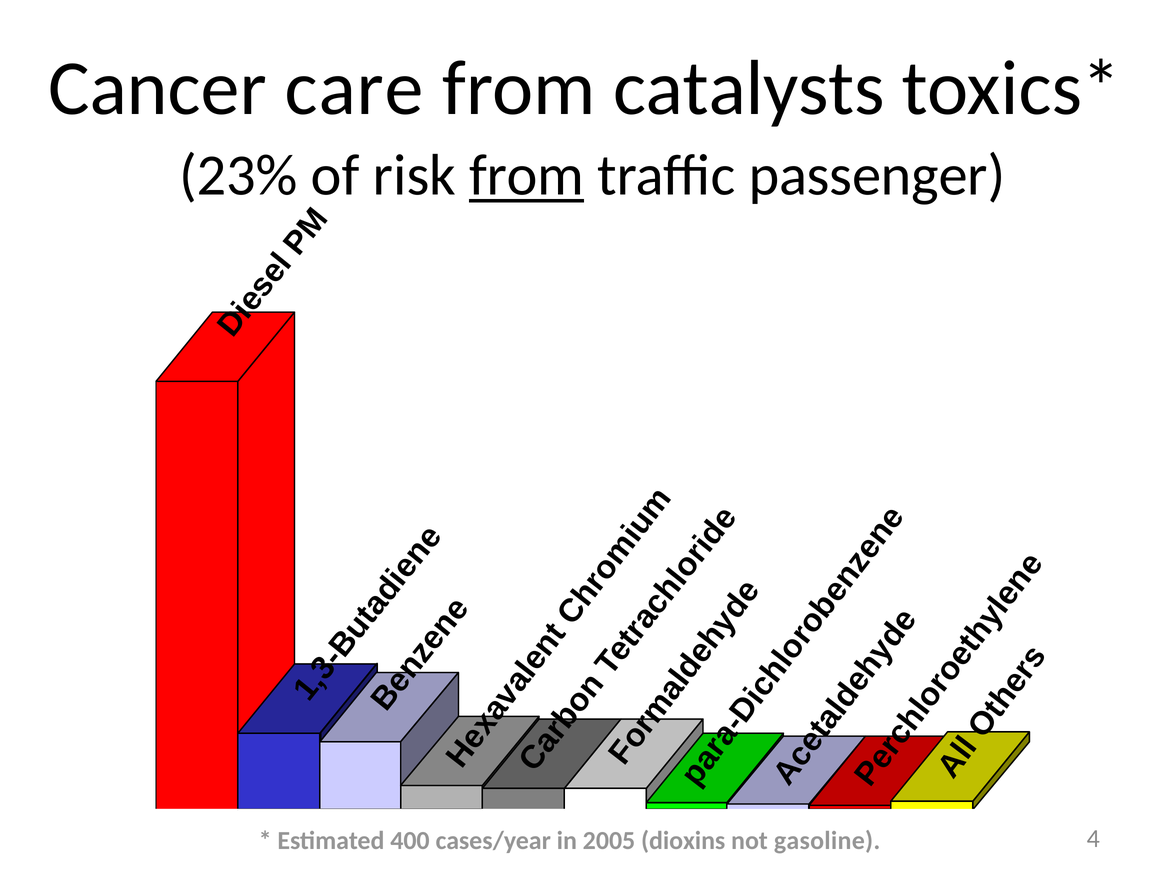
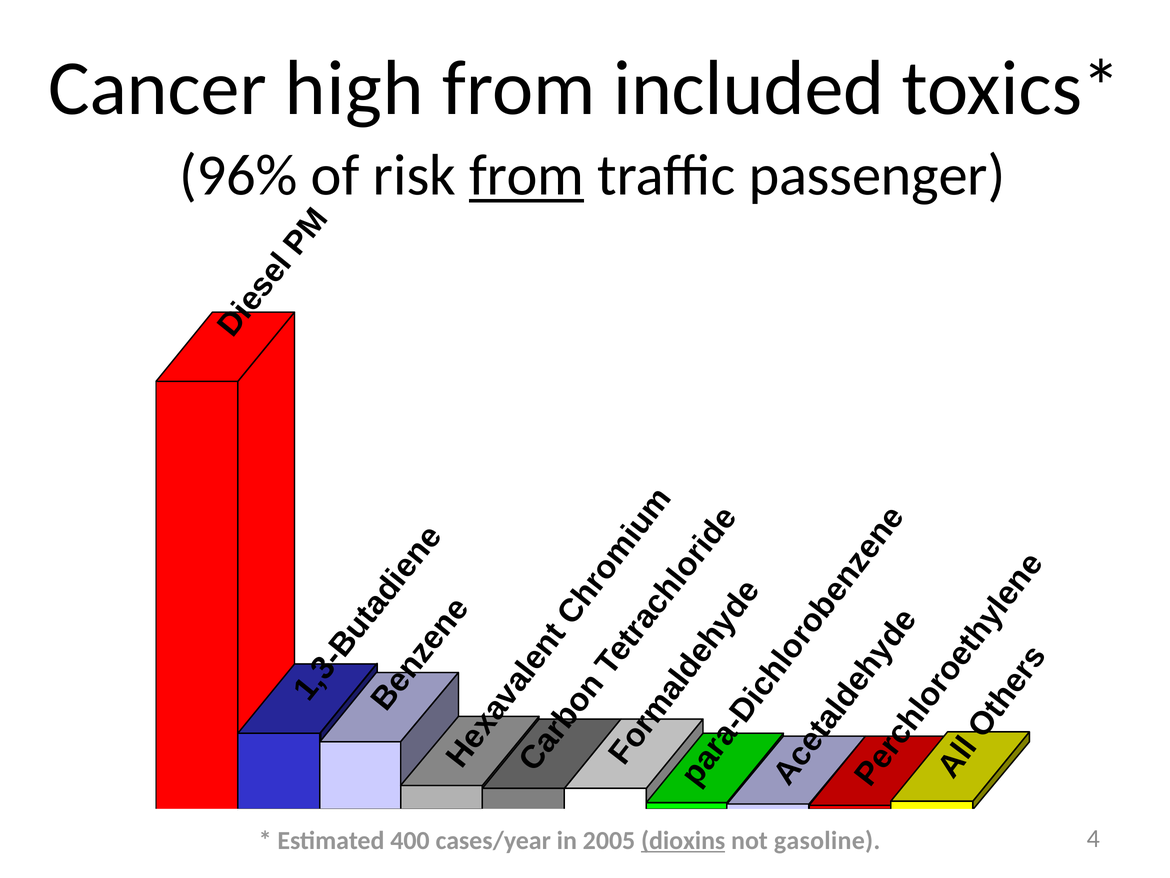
care: care -> high (354, 88)
catalysts: catalysts -> included (749, 88)
23%: 23% -> 96% (238, 175)
dioxins underline: none -> present (683, 840)
